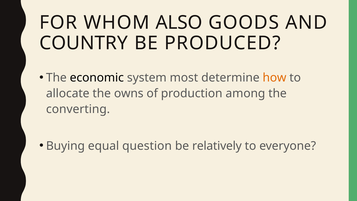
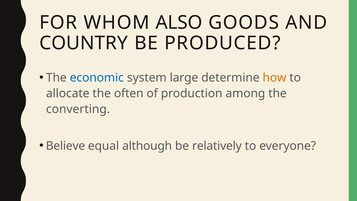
economic colour: black -> blue (97, 78)
most: most -> large (184, 78)
owns: owns -> often (129, 93)
Buying: Buying -> Believe (65, 146)
question: question -> although (147, 146)
